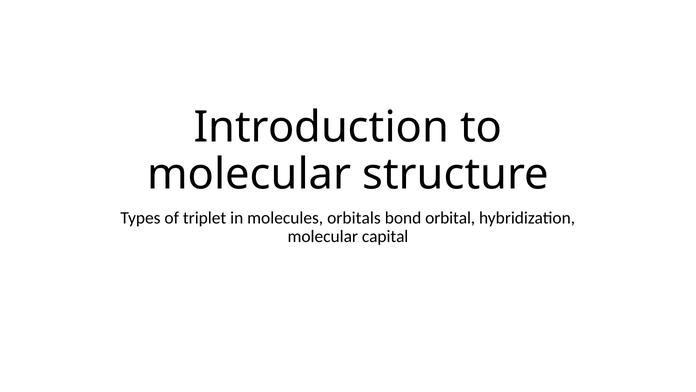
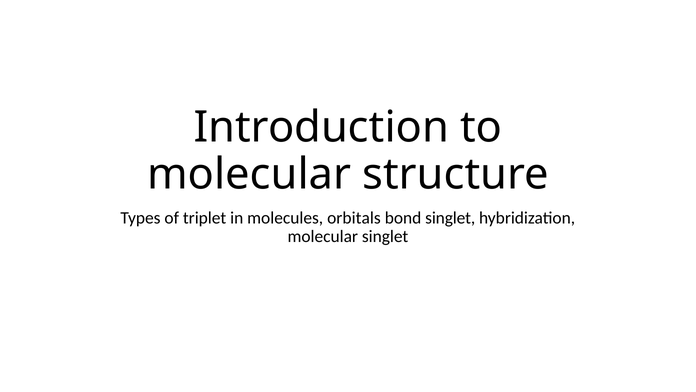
bond orbital: orbital -> singlet (450, 218)
molecular capital: capital -> singlet (385, 236)
